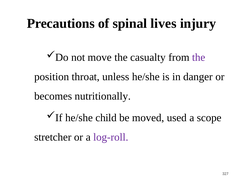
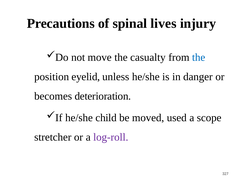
the colour: purple -> blue (199, 57)
throat: throat -> eyelid (86, 77)
nutritionally: nutritionally -> deterioration (103, 96)
